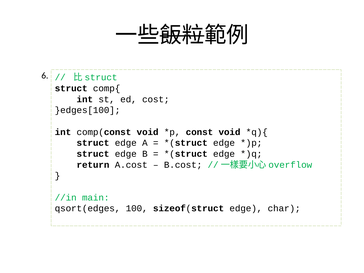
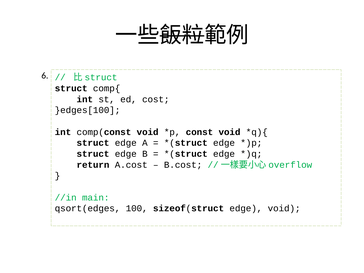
edge char: char -> void (284, 208)
